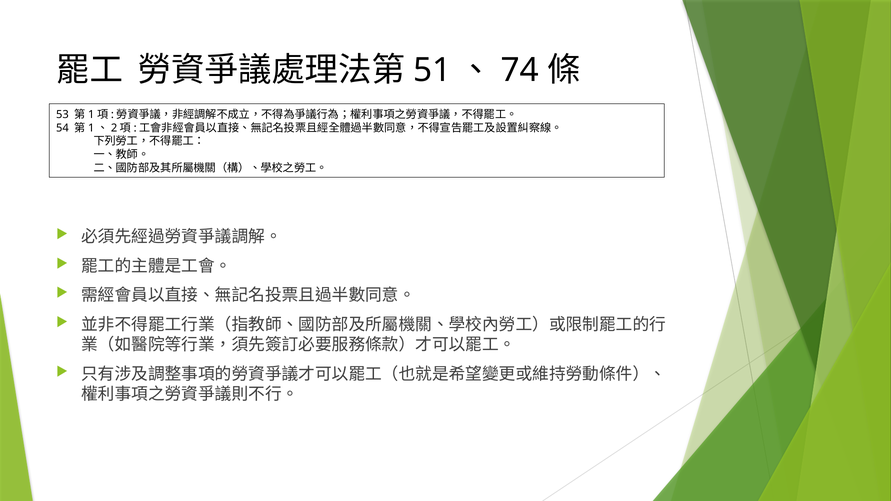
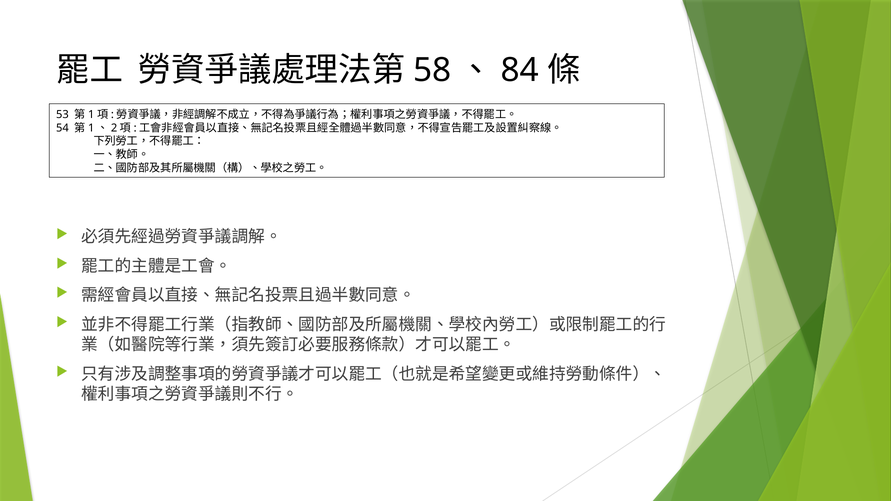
51: 51 -> 58 (432, 70)
74: 74 -> 84 (520, 70)
